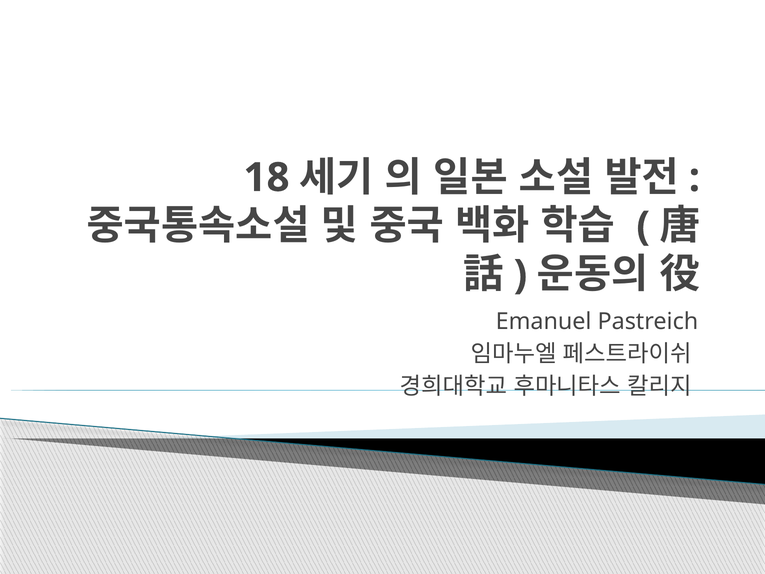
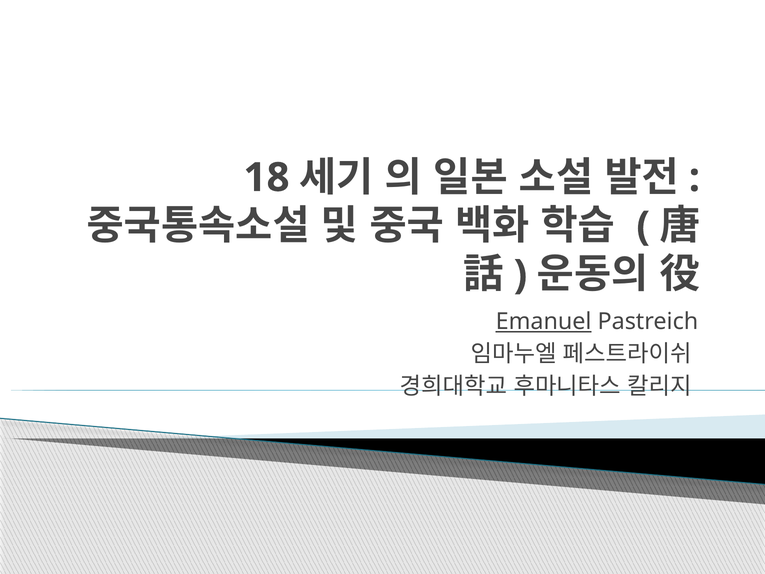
Emanuel underline: none -> present (544, 322)
